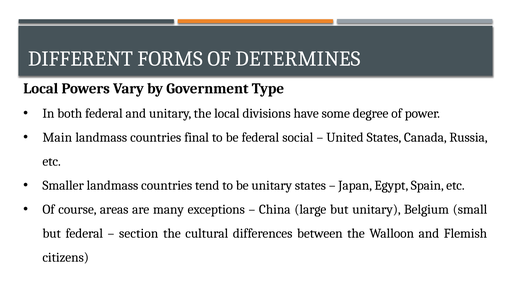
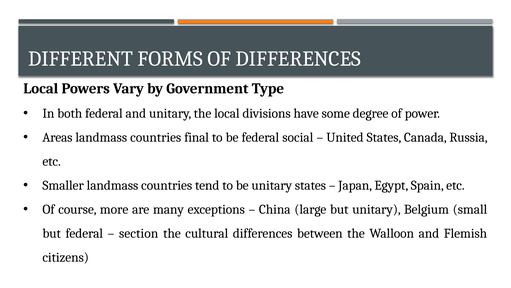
OF DETERMINES: DETERMINES -> DIFFERENCES (298, 59)
Main: Main -> Areas (57, 137)
areas: areas -> more (114, 209)
